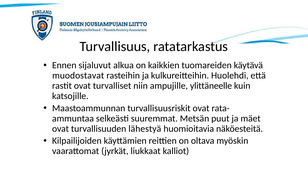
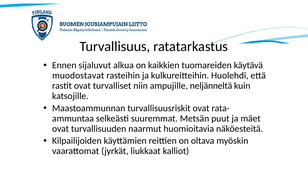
ylittäneelle: ylittäneelle -> neljänneltä (211, 86)
lähestyä: lähestyä -> naarmut (145, 129)
